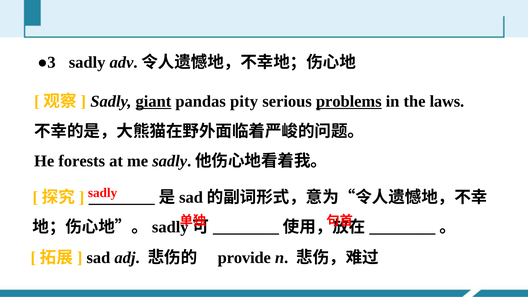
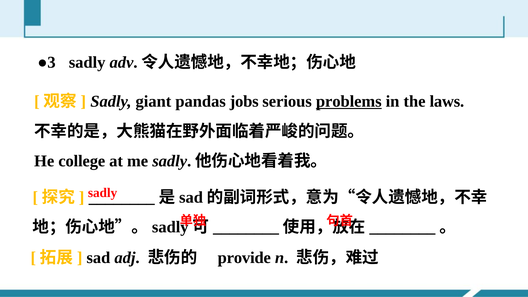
giant underline: present -> none (153, 102)
pity: pity -> jobs (244, 102)
forests: forests -> college (82, 161)
